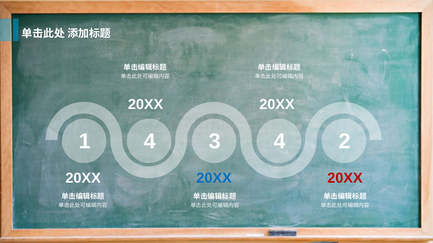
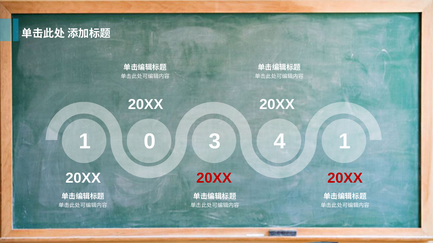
1 4: 4 -> 0 (150, 142)
4 2: 2 -> 1 (345, 142)
20XX colour: blue -> red (214, 178)
